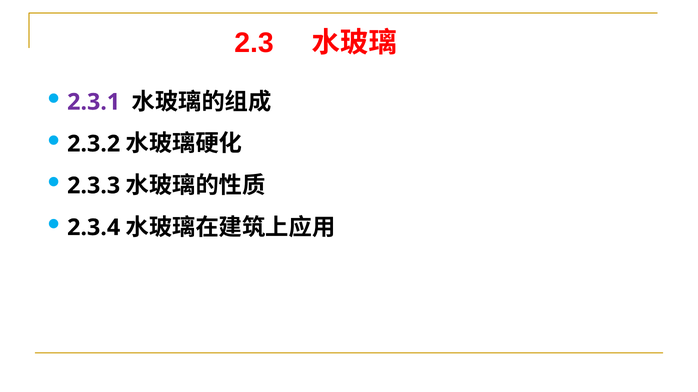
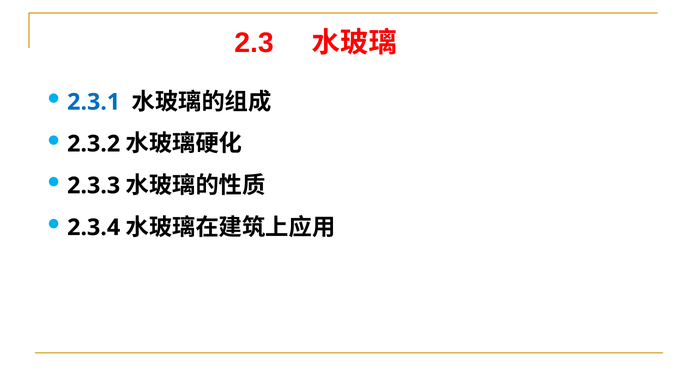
2.3.1 colour: purple -> blue (94, 102)
